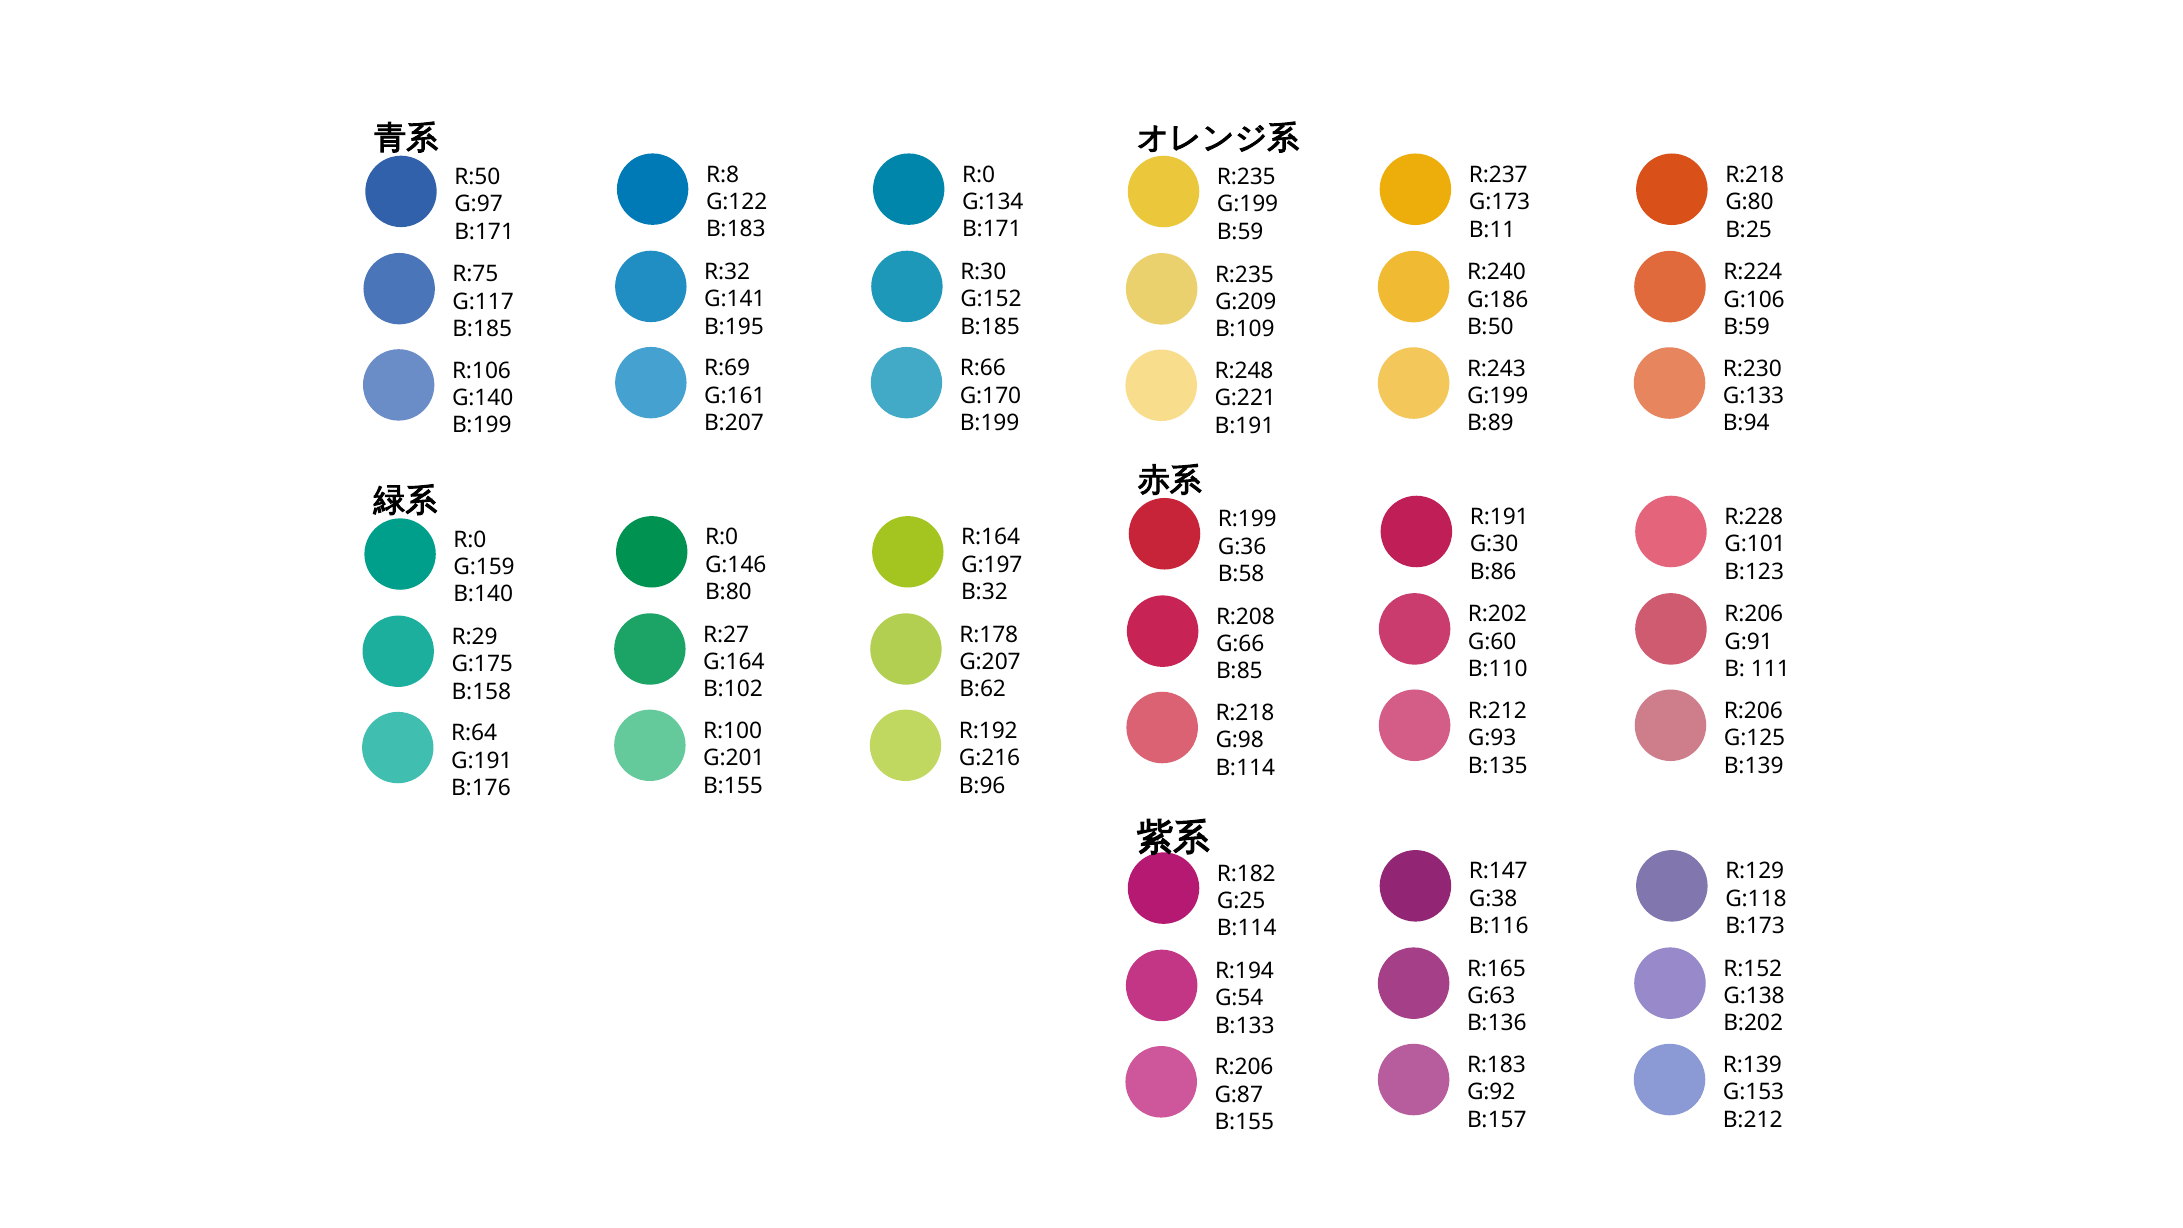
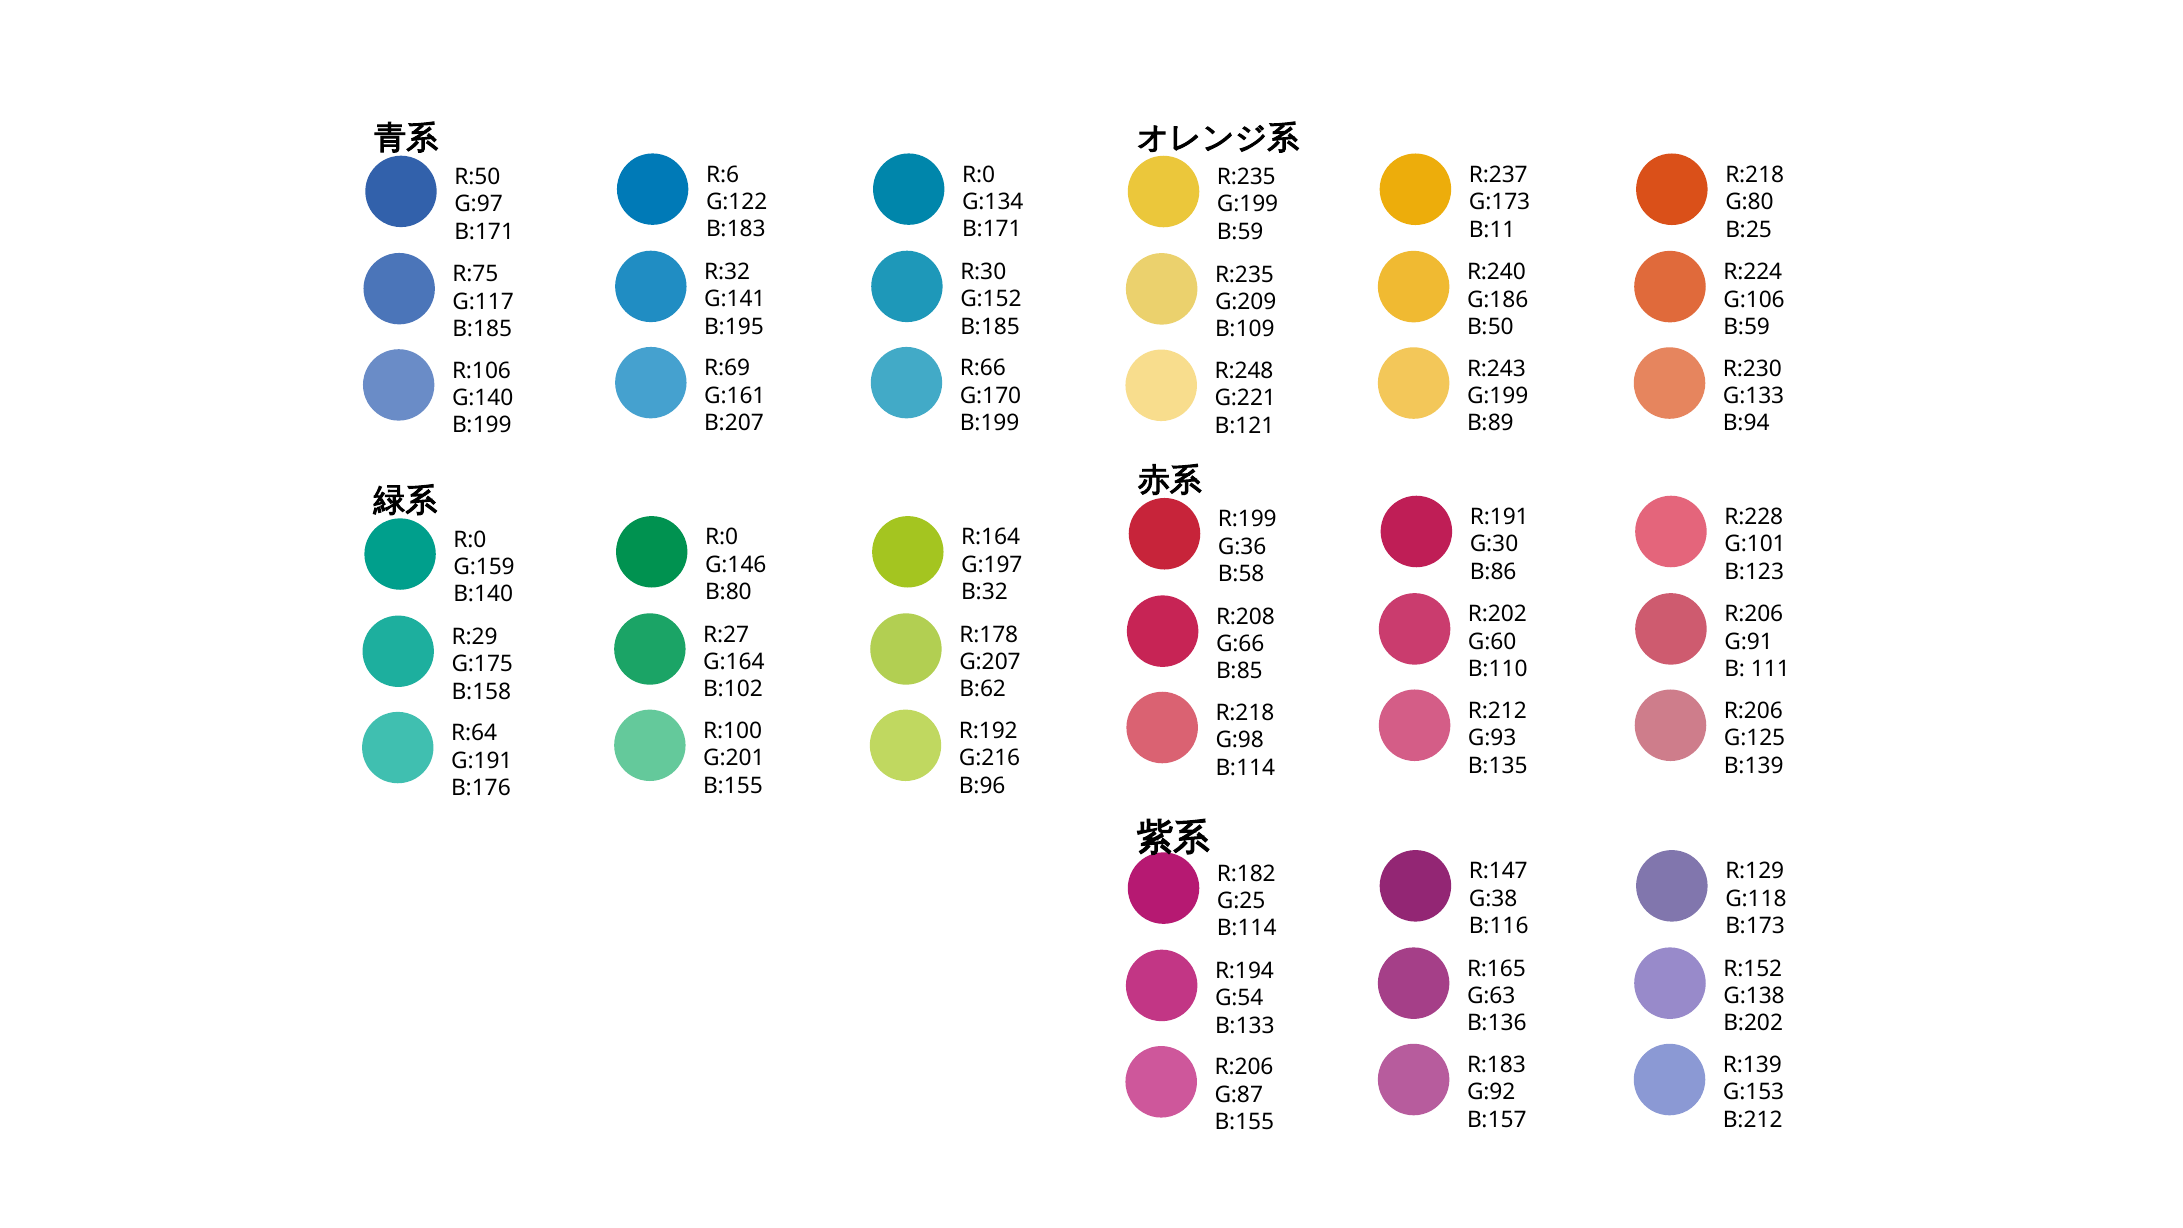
R:8: R:8 -> R:6 (723, 175)
B:191: B:191 -> B:121 (1244, 426)
